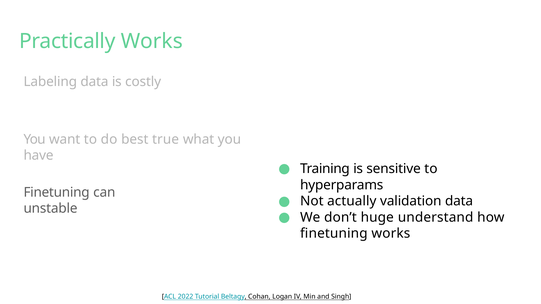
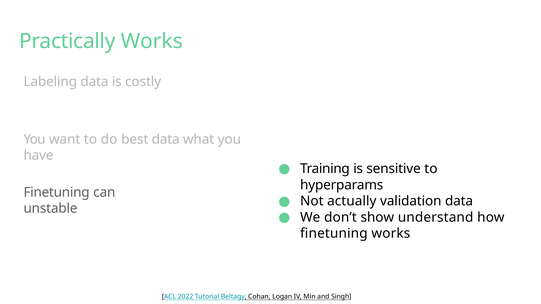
best true: true -> data (166, 139)
huge: huge -> show (377, 218)
